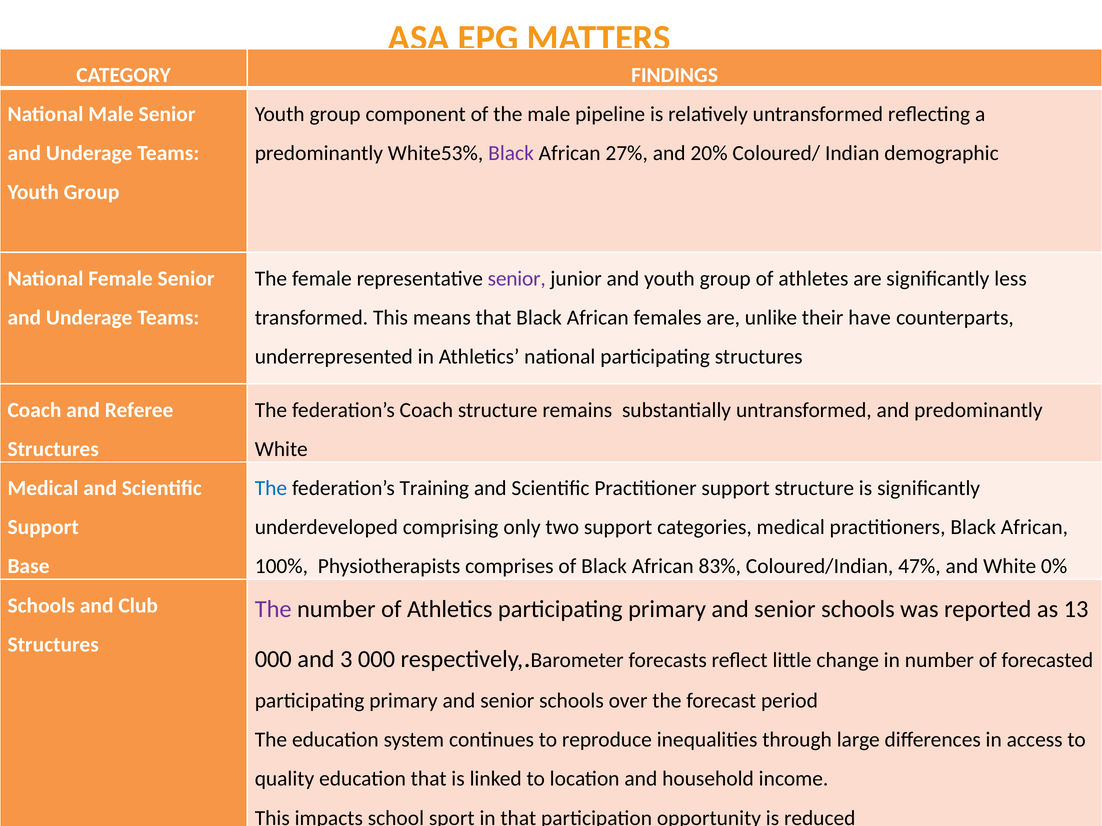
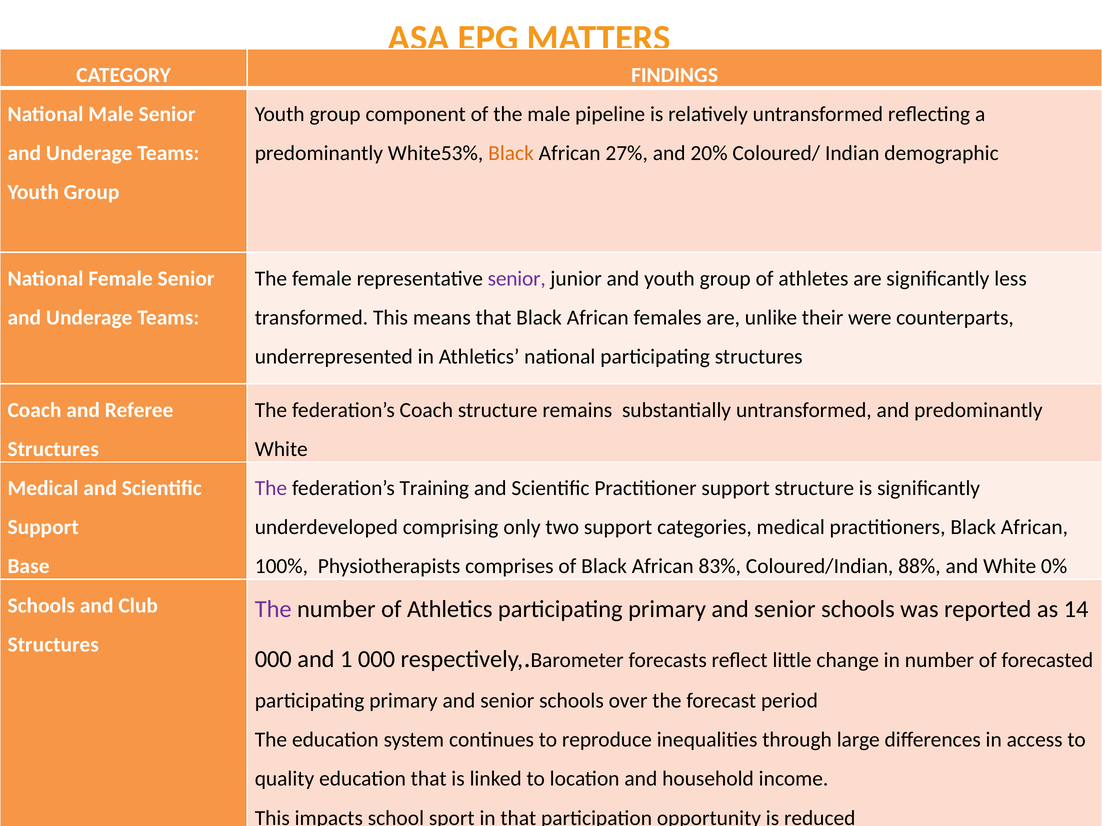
Black colour: purple -> orange (511, 153)
have: have -> were (870, 318)
The colour: blue -> purple (271, 489)
47%: 47% -> 88% (919, 567)
13: 13 -> 14 (1076, 610)
3: 3 -> 1 (346, 659)
